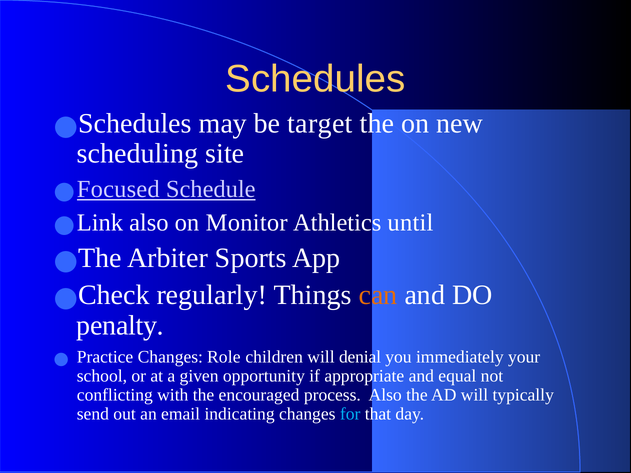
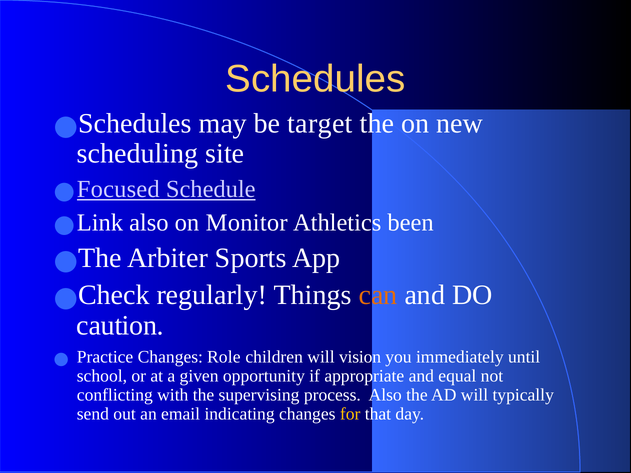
until: until -> been (411, 223)
penalty: penalty -> caution (120, 326)
denial: denial -> vision (360, 357)
your: your -> until (524, 357)
encouraged: encouraged -> supervising (259, 395)
for colour: light blue -> yellow (350, 414)
